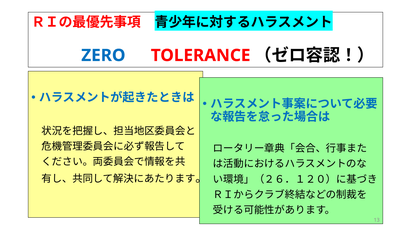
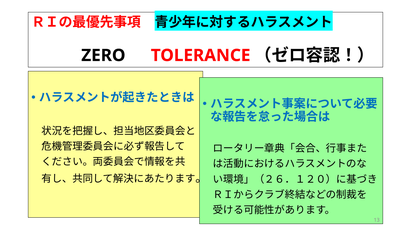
ZERO colour: blue -> black (103, 55)
